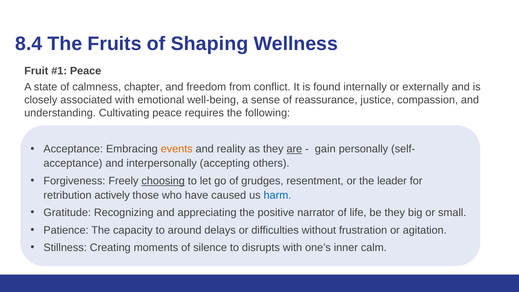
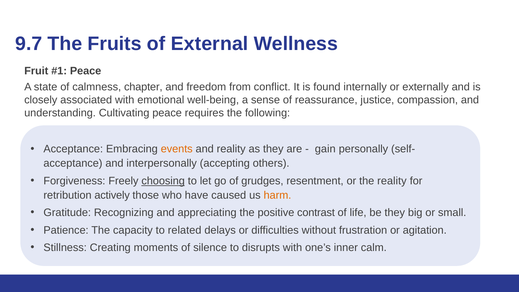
8.4: 8.4 -> 9.7 (29, 44)
Shaping: Shaping -> External (210, 44)
are underline: present -> none (294, 149)
the leader: leader -> reality (392, 181)
harm colour: blue -> orange (277, 195)
narrator: narrator -> contrast (316, 213)
around: around -> related (185, 230)
